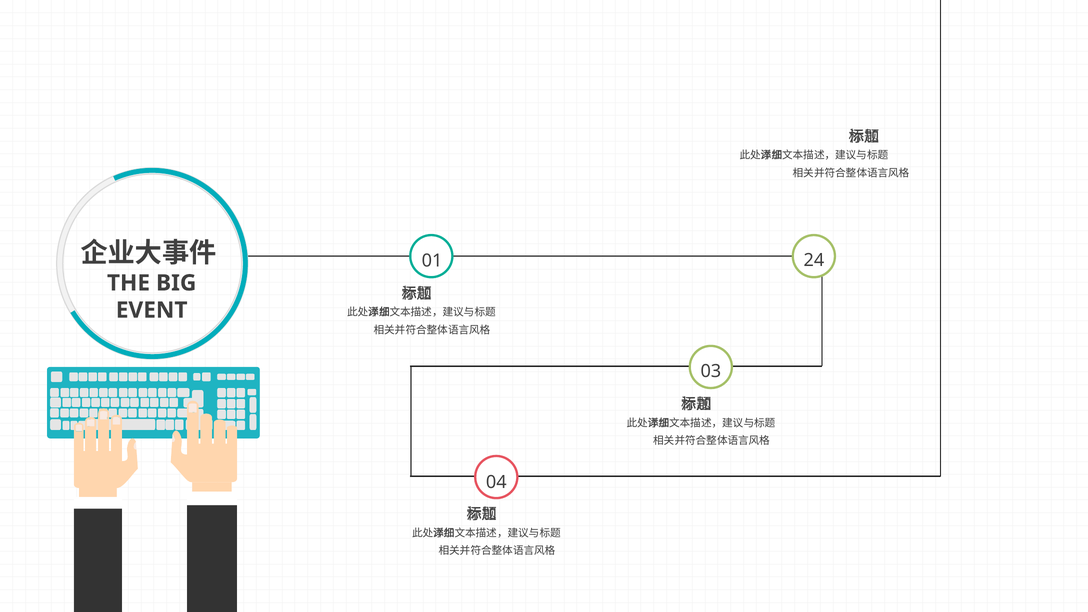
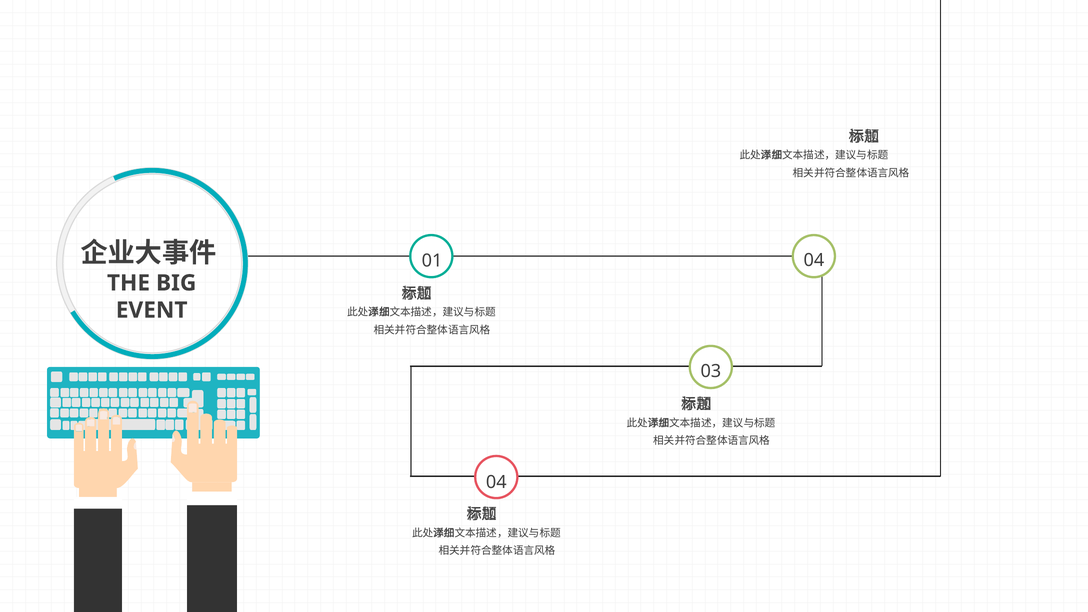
01 24: 24 -> 04 (814, 260)
